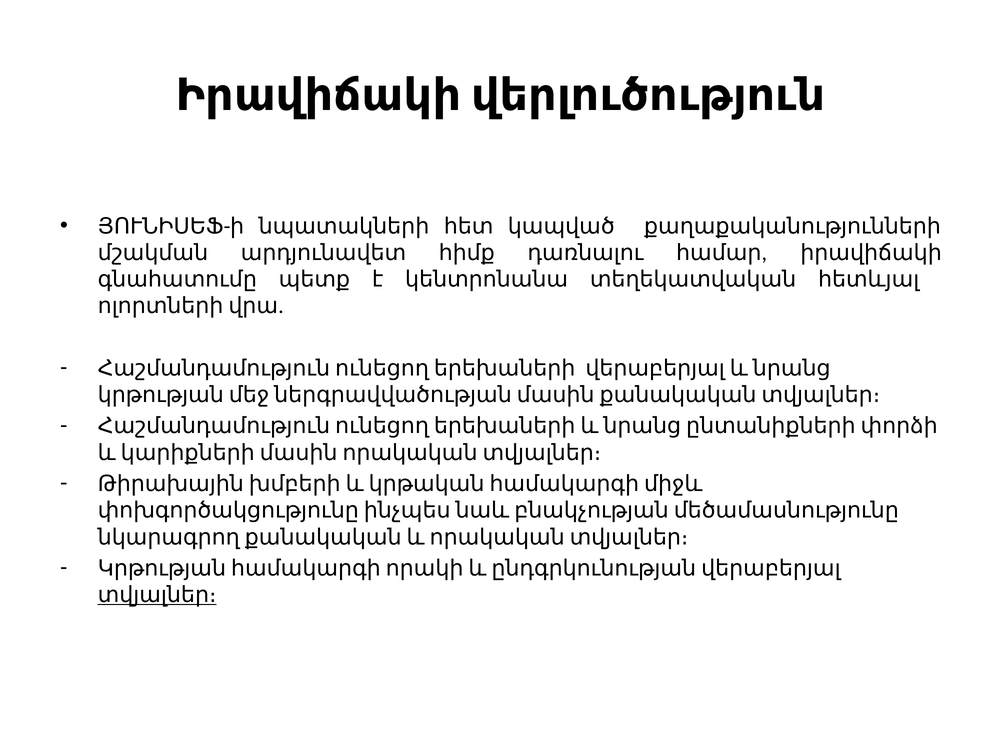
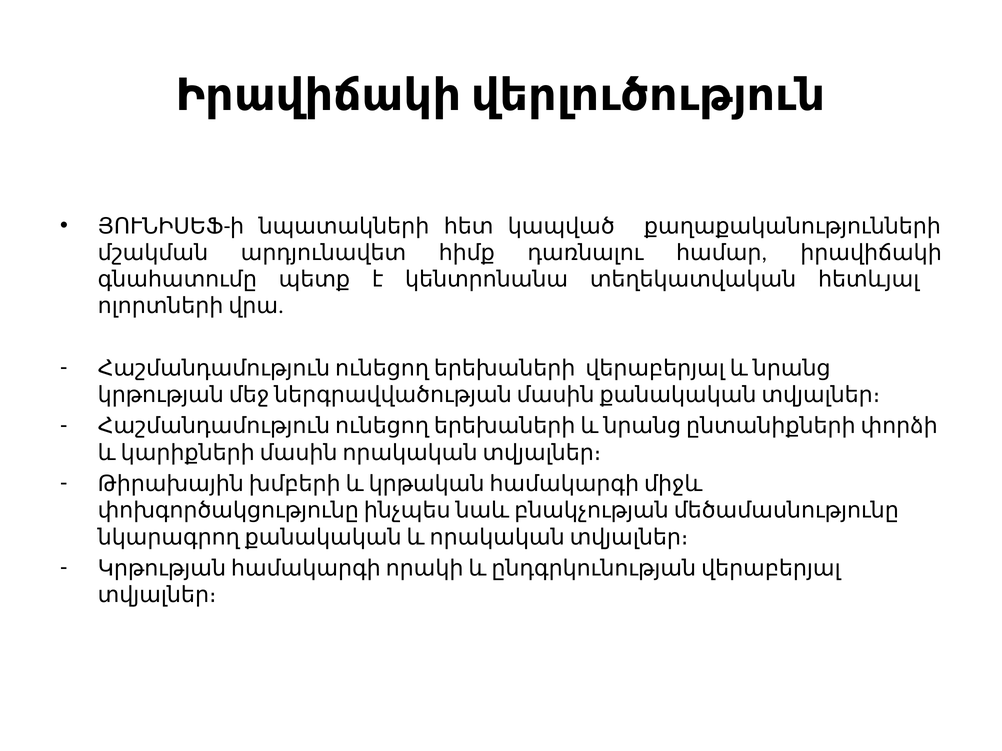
տվյալներ։ underline: present -> none (157, 595)
